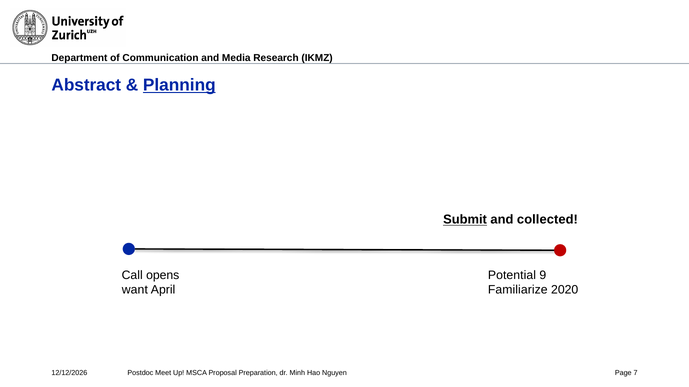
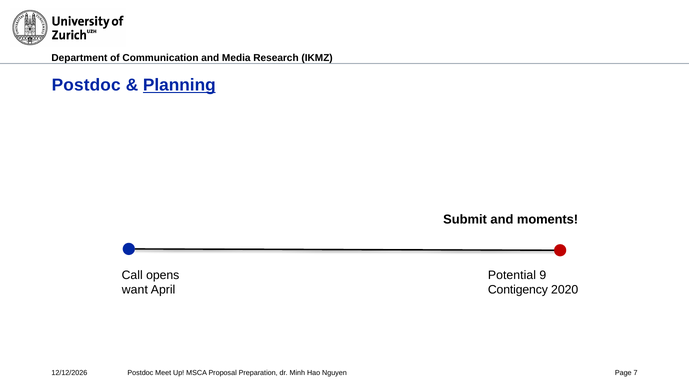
Abstract: Abstract -> Postdoc (86, 85)
Submit underline: present -> none (465, 220)
collected: collected -> moments (548, 220)
Familiarize: Familiarize -> Contigency (518, 290)
